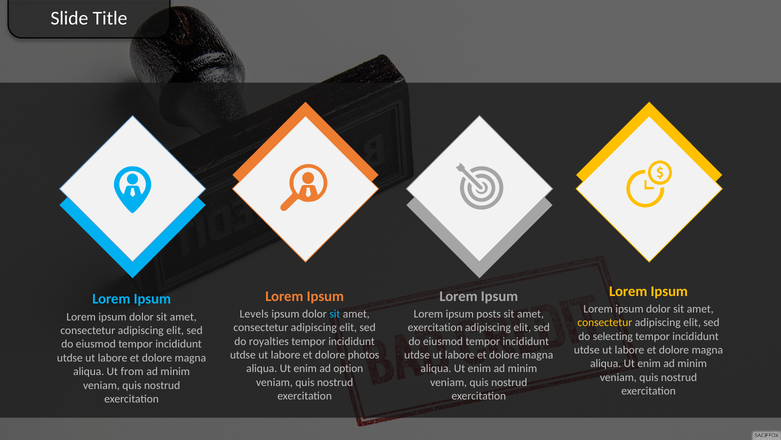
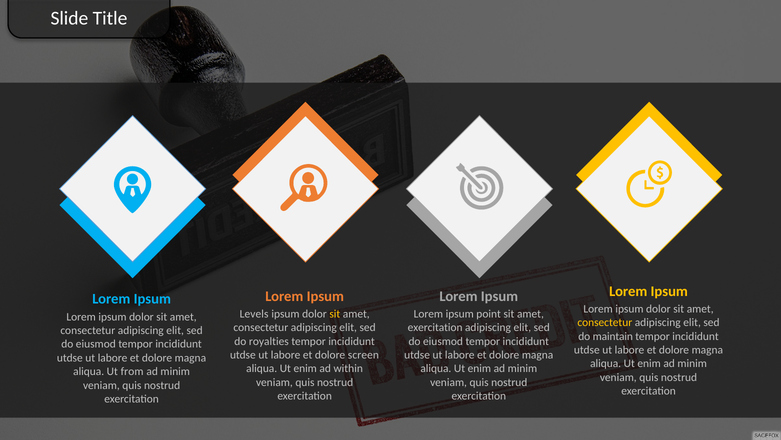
sit colour: light blue -> yellow (335, 313)
posts: posts -> point (489, 313)
selecting: selecting -> maintain (613, 336)
photos: photos -> screen (363, 354)
option: option -> within (348, 368)
